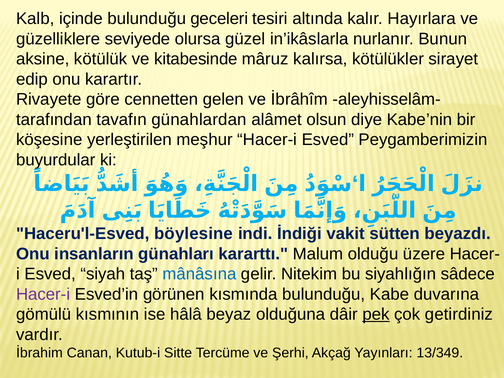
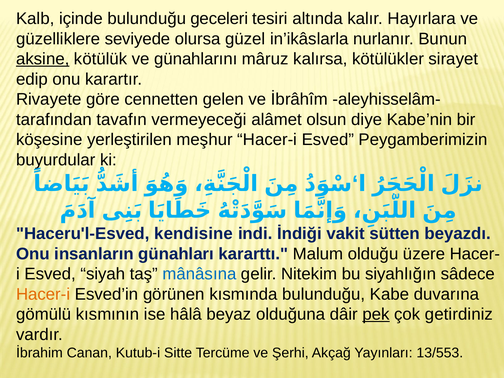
aksine underline: none -> present (43, 59)
kitabesinde: kitabesinde -> günahlarını (196, 59)
günahlardan: günahlardan -> vermeyeceği (199, 119)
böylesine: böylesine -> kendisine (194, 234)
Hacer-i colour: purple -> orange (43, 294)
13/349: 13/349 -> 13/553 (440, 353)
